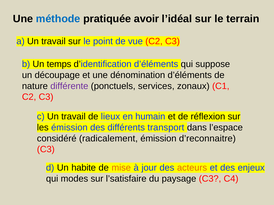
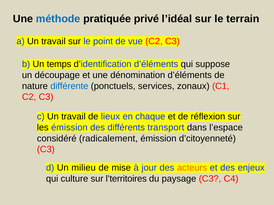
avoir: avoir -> privé (147, 19)
différente colour: purple -> blue (69, 86)
humain: humain -> chaque (150, 117)
d’reconnaitre: d’reconnaitre -> d’citoyenneté (207, 139)
habite: habite -> milieu (84, 168)
mise colour: orange -> black (121, 168)
modes: modes -> culture (74, 179)
l’satisfaire: l’satisfaire -> l’territoires (126, 179)
